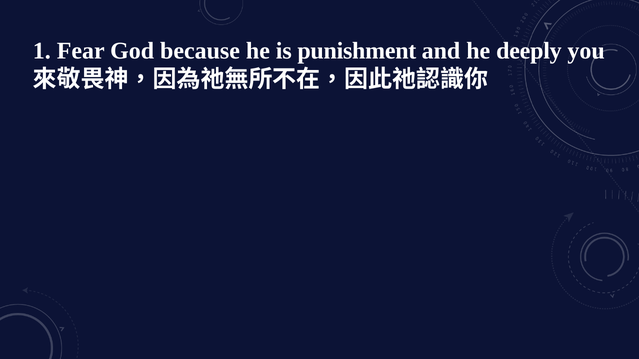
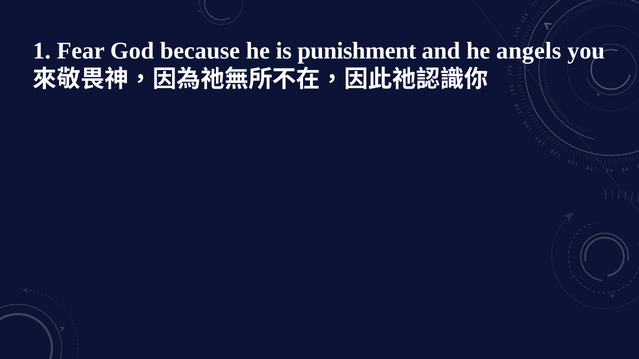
deeply: deeply -> angels (529, 51)
